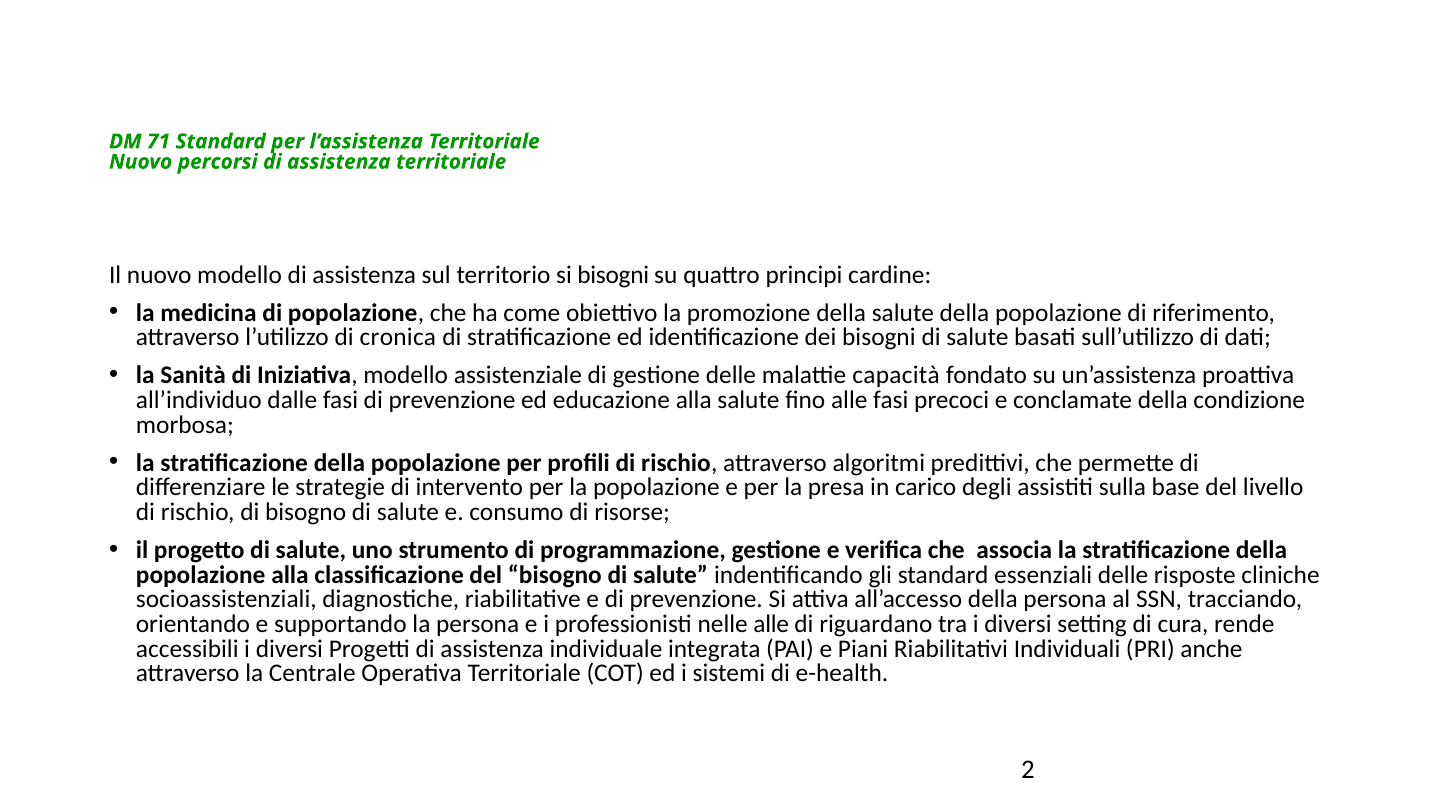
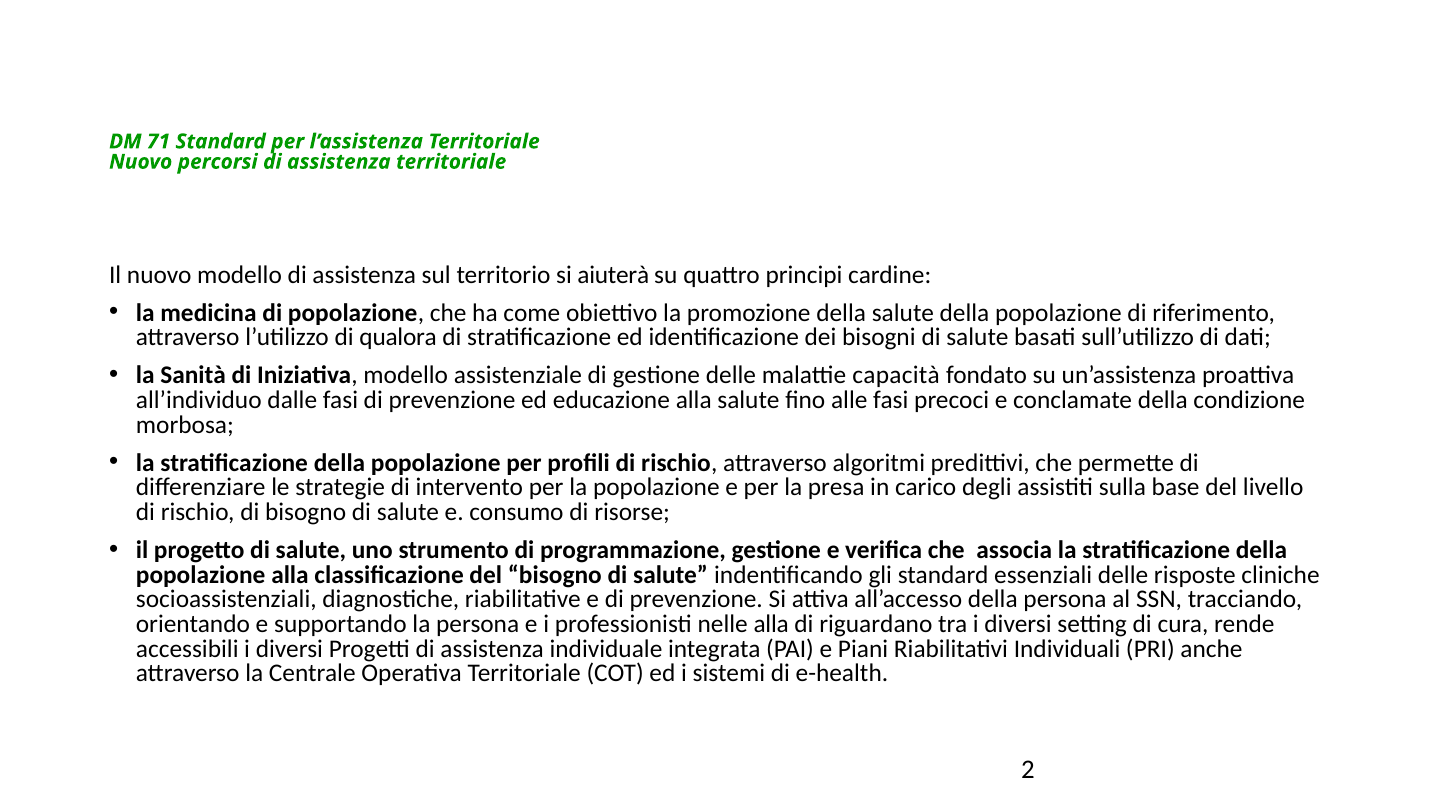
si bisogni: bisogni -> aiuterà (613, 275)
cronica: cronica -> qualora (398, 337)
nelle alle: alle -> alla (771, 624)
